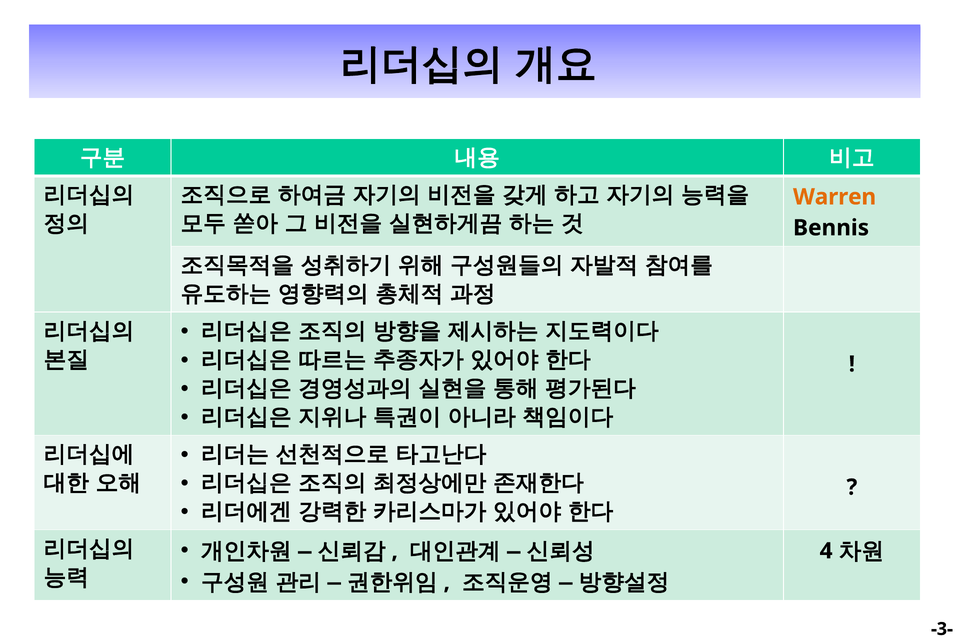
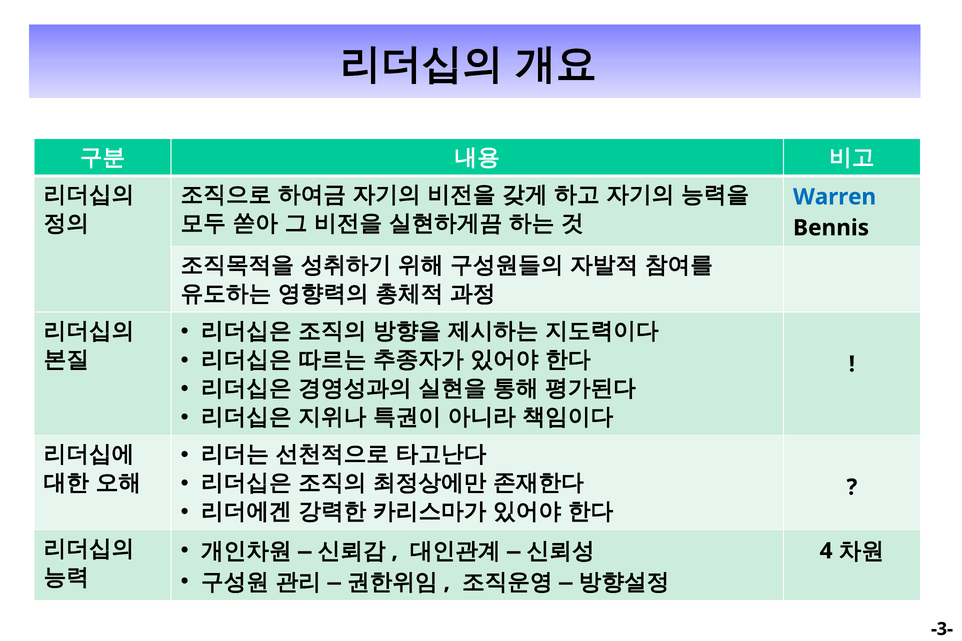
Warren colour: orange -> blue (835, 197)
